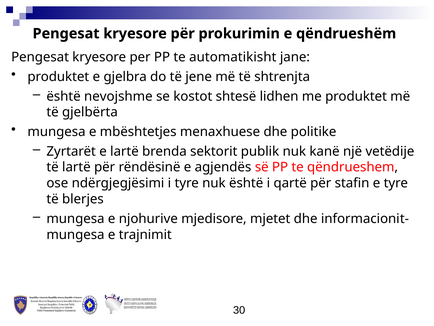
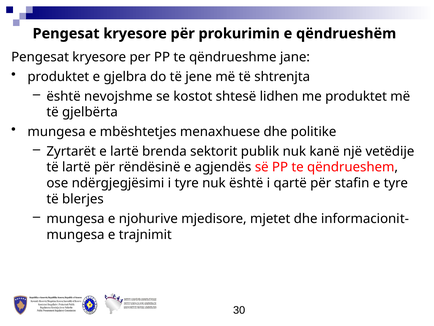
automatikisht: automatikisht -> qëndrueshme (233, 57)
